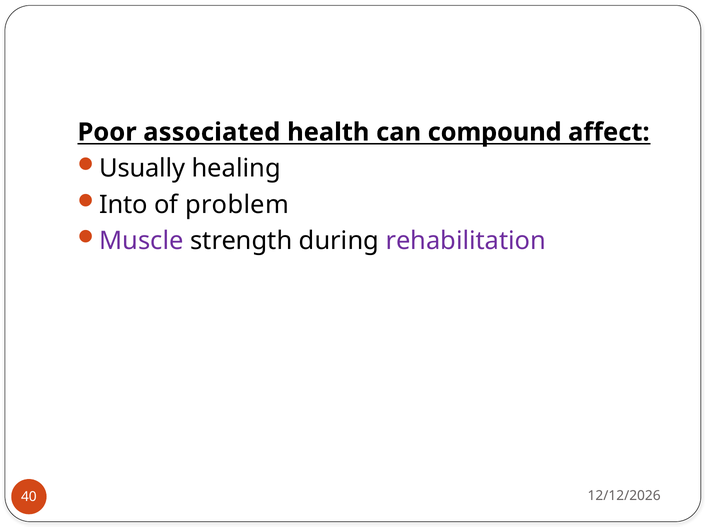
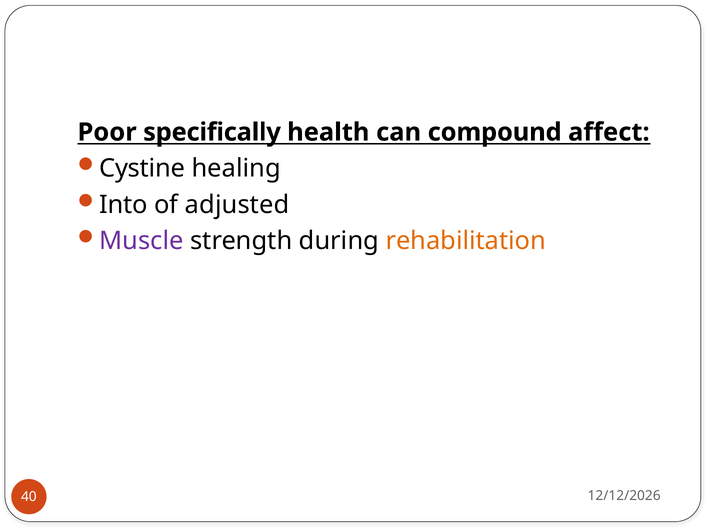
associated: associated -> specifically (212, 132)
Usually: Usually -> Cystine (142, 169)
problem: problem -> adjusted (237, 205)
rehabilitation colour: purple -> orange (466, 241)
